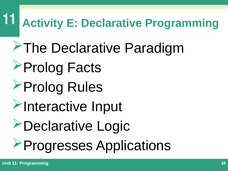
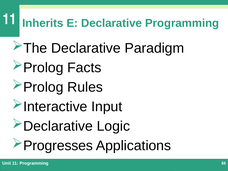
Activity: Activity -> Inherits (43, 23)
